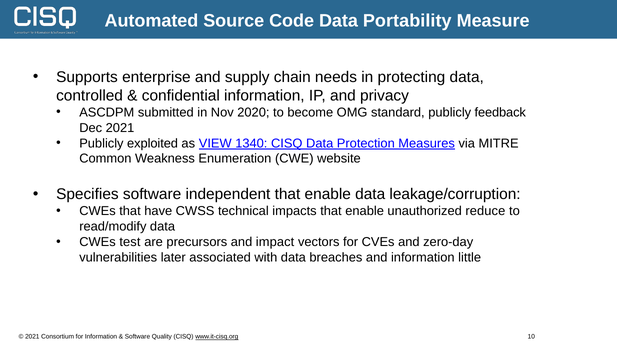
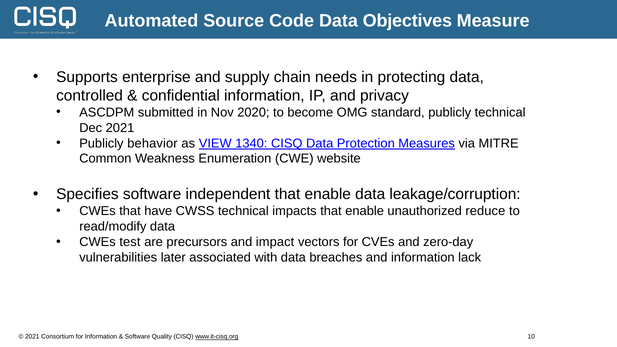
Portability: Portability -> Objectives (407, 21)
publicly feedback: feedback -> technical (500, 112)
exploited: exploited -> behavior (152, 143)
little: little -> lack (470, 257)
